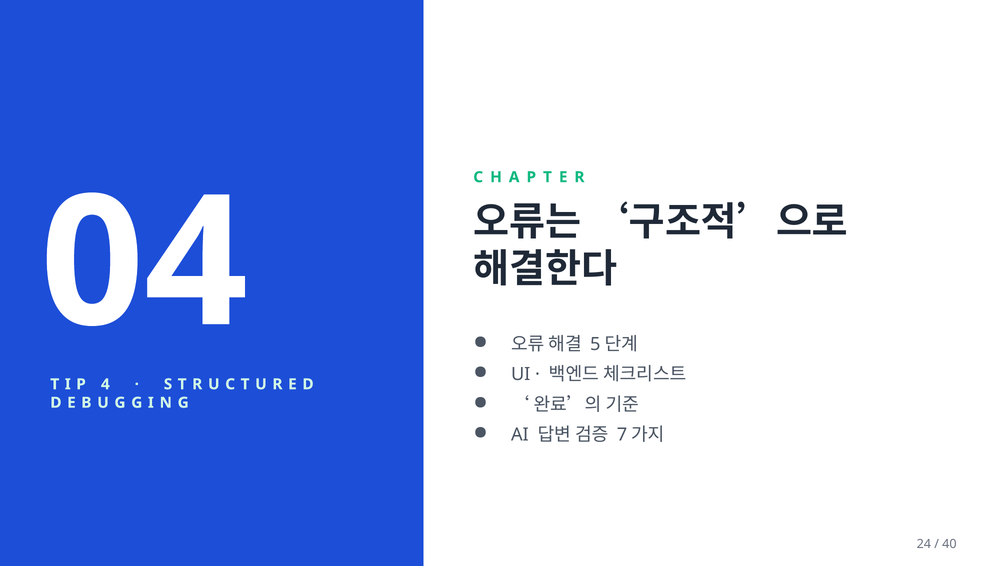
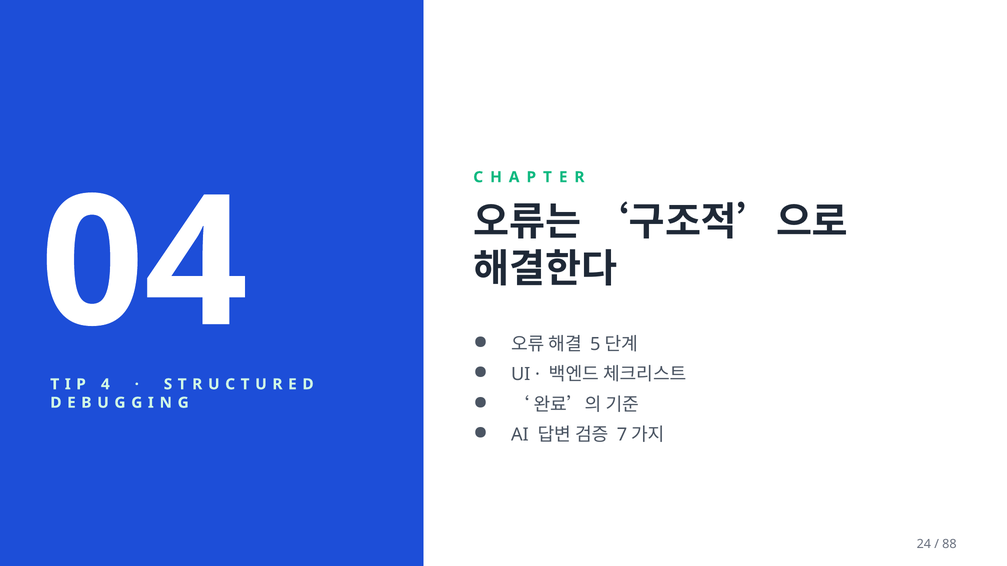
40: 40 -> 88 (949, 545)
